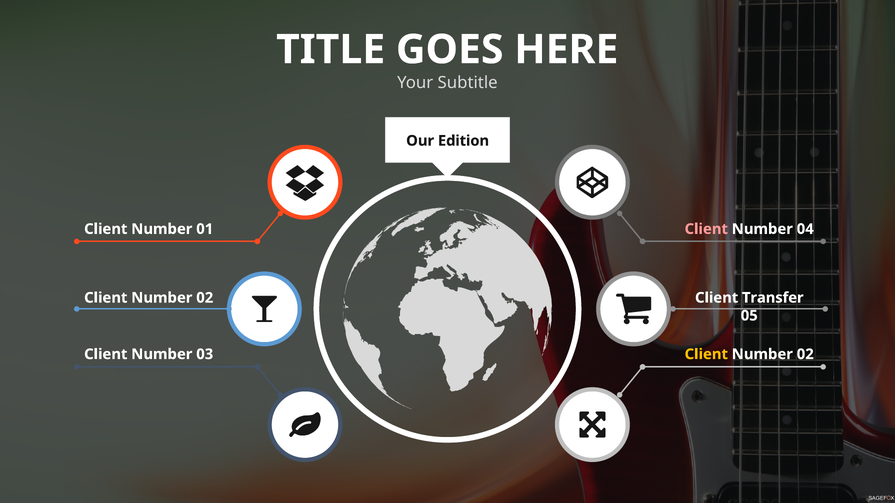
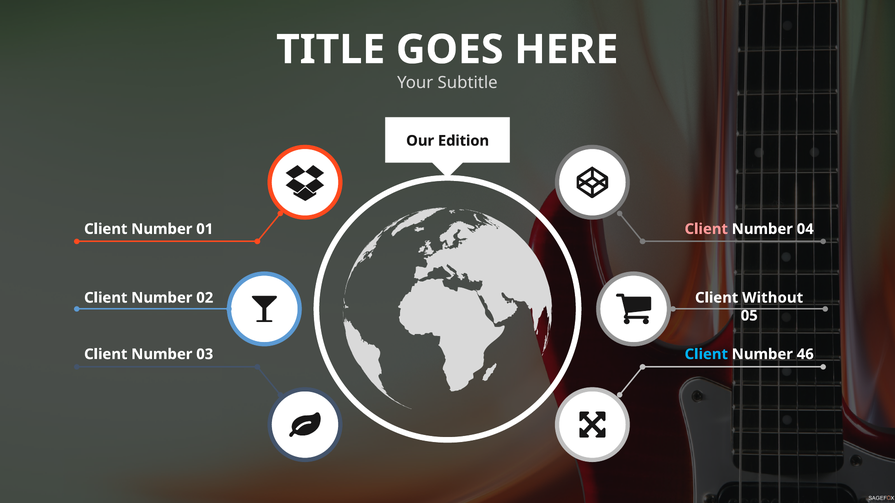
Transfer: Transfer -> Without (773, 298)
Client colour: yellow -> light blue (706, 355)
02: 02 -> 46 (805, 355)
